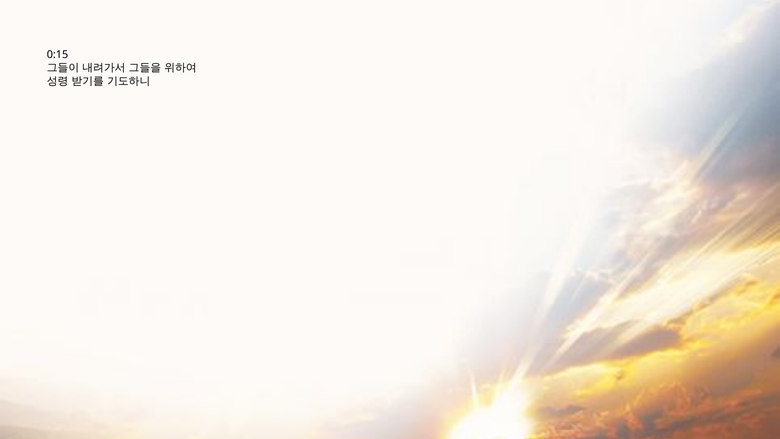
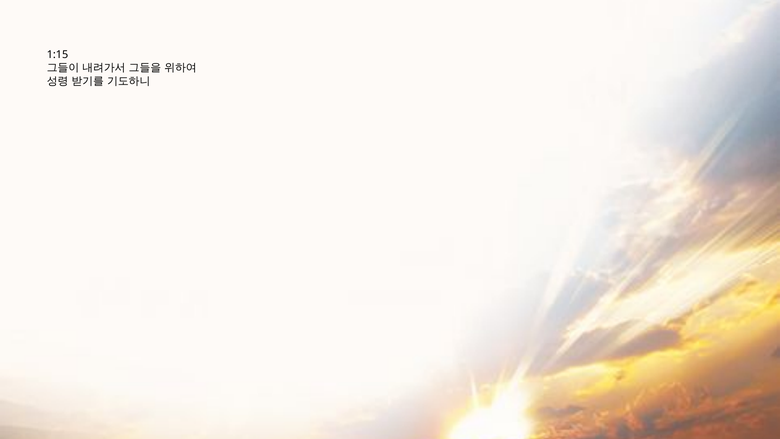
0:15: 0:15 -> 1:15 (58, 55)
